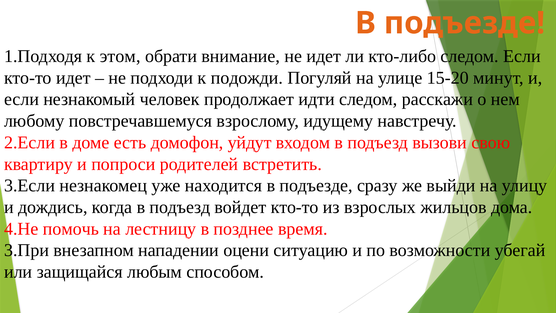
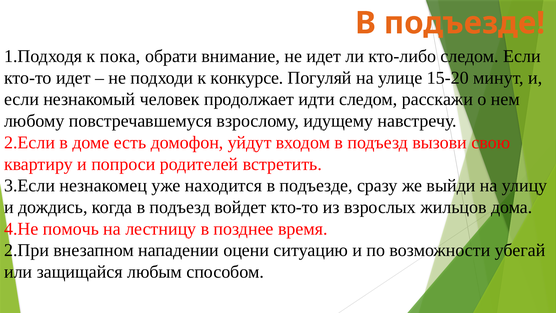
этом: этом -> пока (120, 56)
подожди: подожди -> конкурсе (247, 78)
3.При: 3.При -> 2.При (27, 250)
